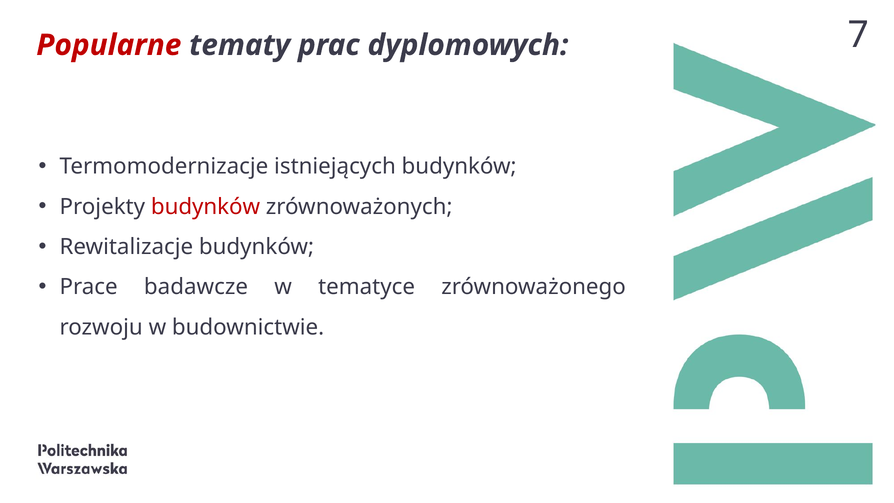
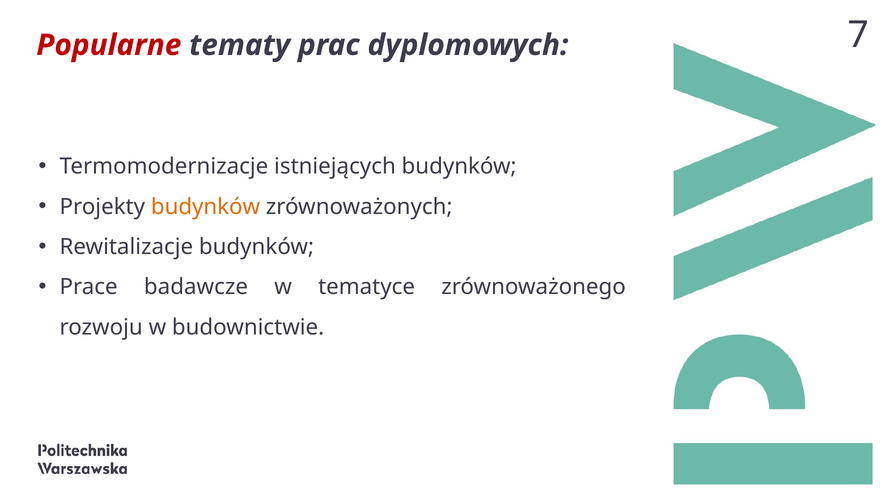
budynków colour: red -> orange (206, 207)
